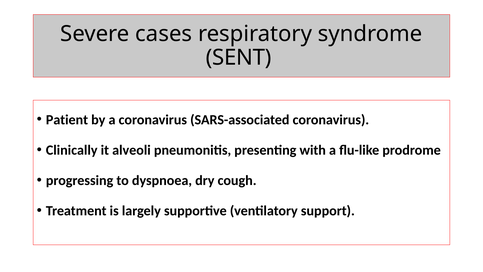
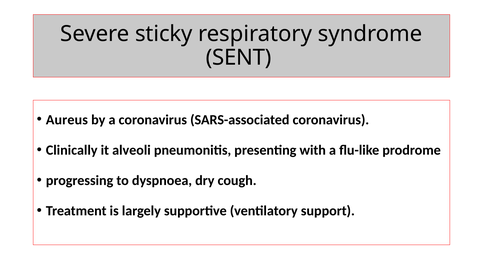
cases: cases -> sticky (164, 34)
Patient: Patient -> Aureus (67, 120)
